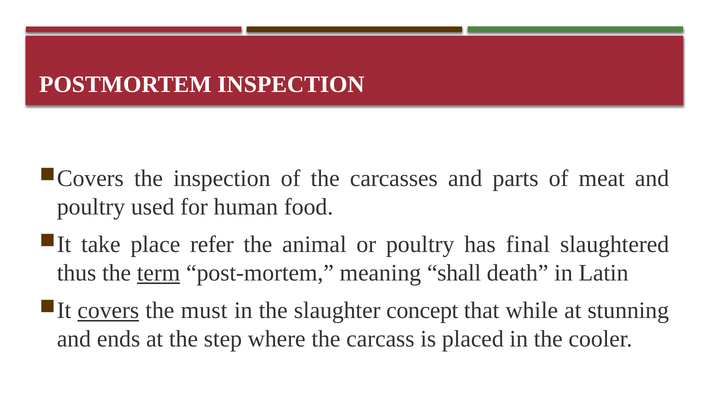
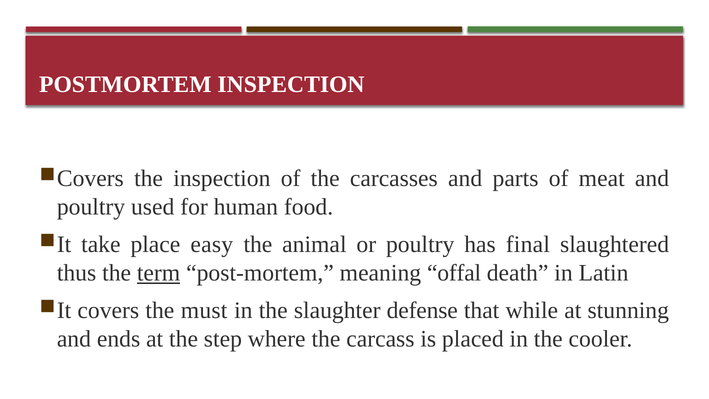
refer: refer -> easy (212, 245)
shall: shall -> offal (454, 273)
covers underline: present -> none (108, 310)
concept: concept -> defense (422, 310)
